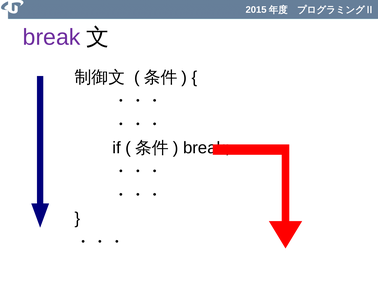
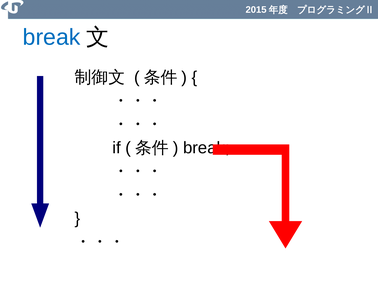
break colour: purple -> blue (52, 37)
